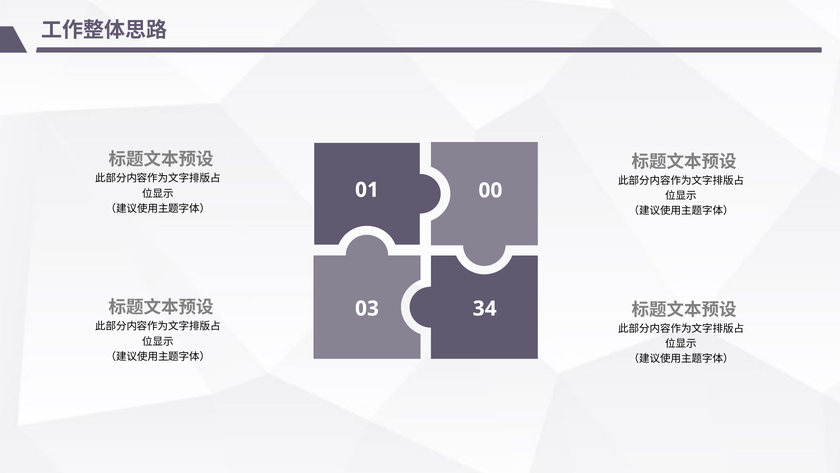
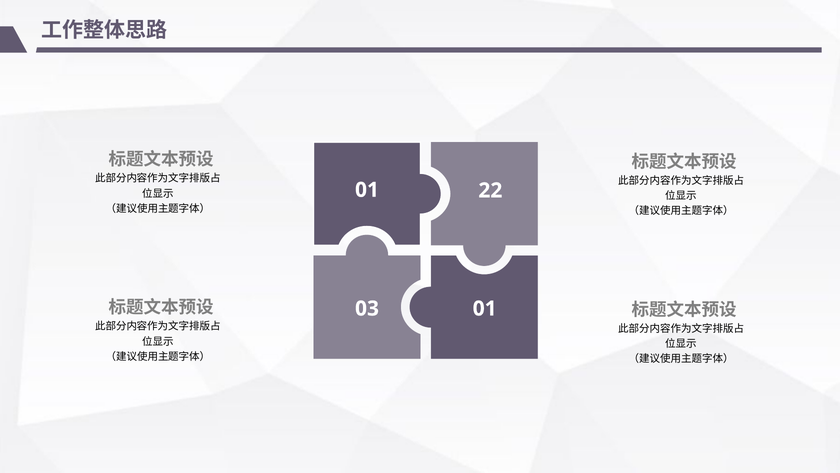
00: 00 -> 22 (490, 190)
03 34: 34 -> 01 (485, 308)
